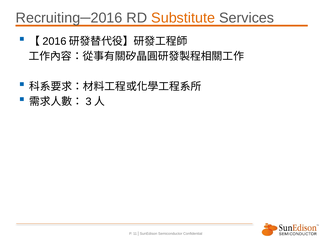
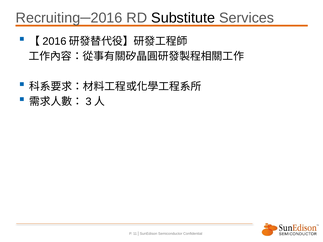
Substitute colour: orange -> black (183, 18)
